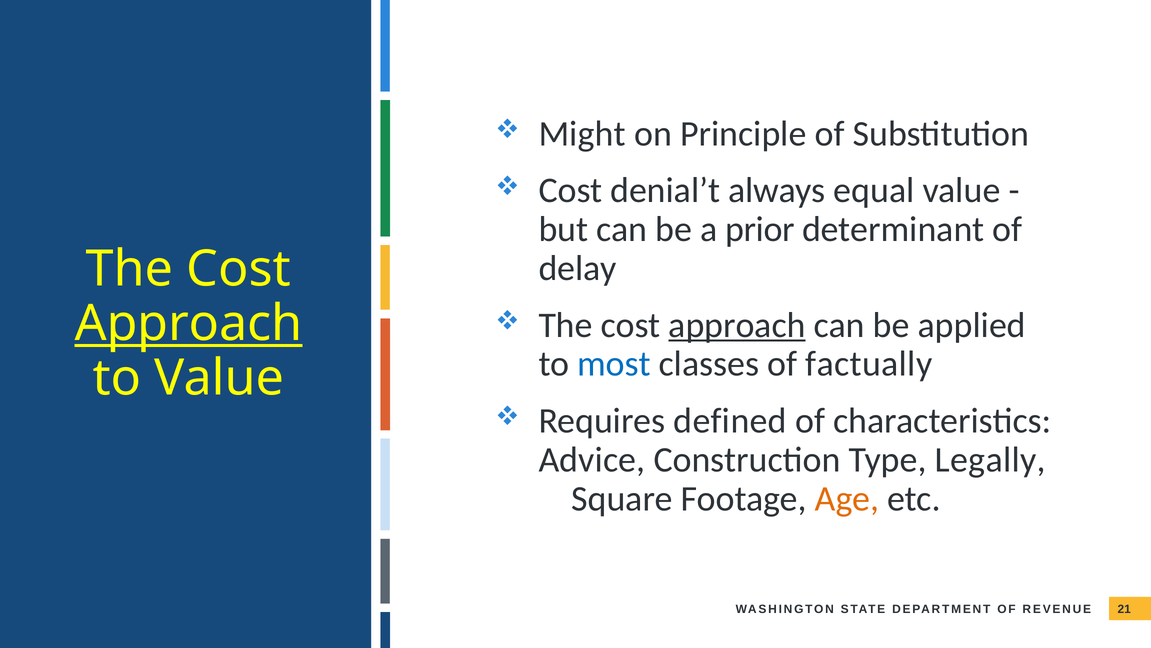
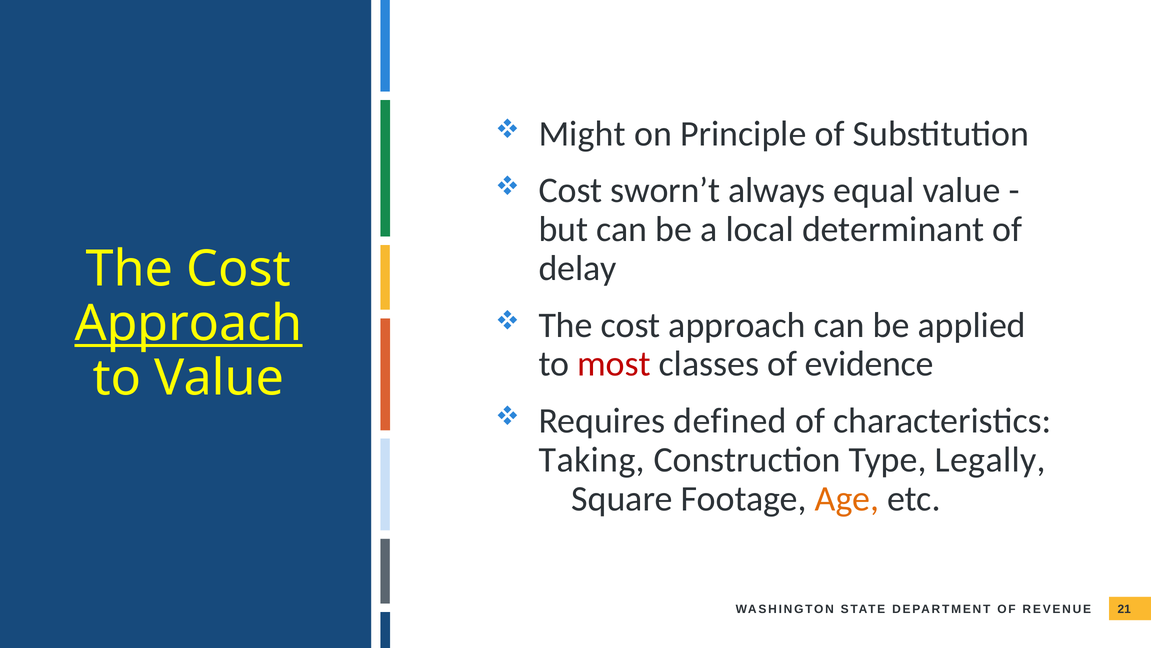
denial’t: denial’t -> sworn’t (665, 190)
prior: prior -> local (760, 229)
approach underline: present -> none (737, 325)
most colour: blue -> red (614, 364)
factually: factually -> evidence (869, 364)
Advice: Advice -> Taking (592, 459)
